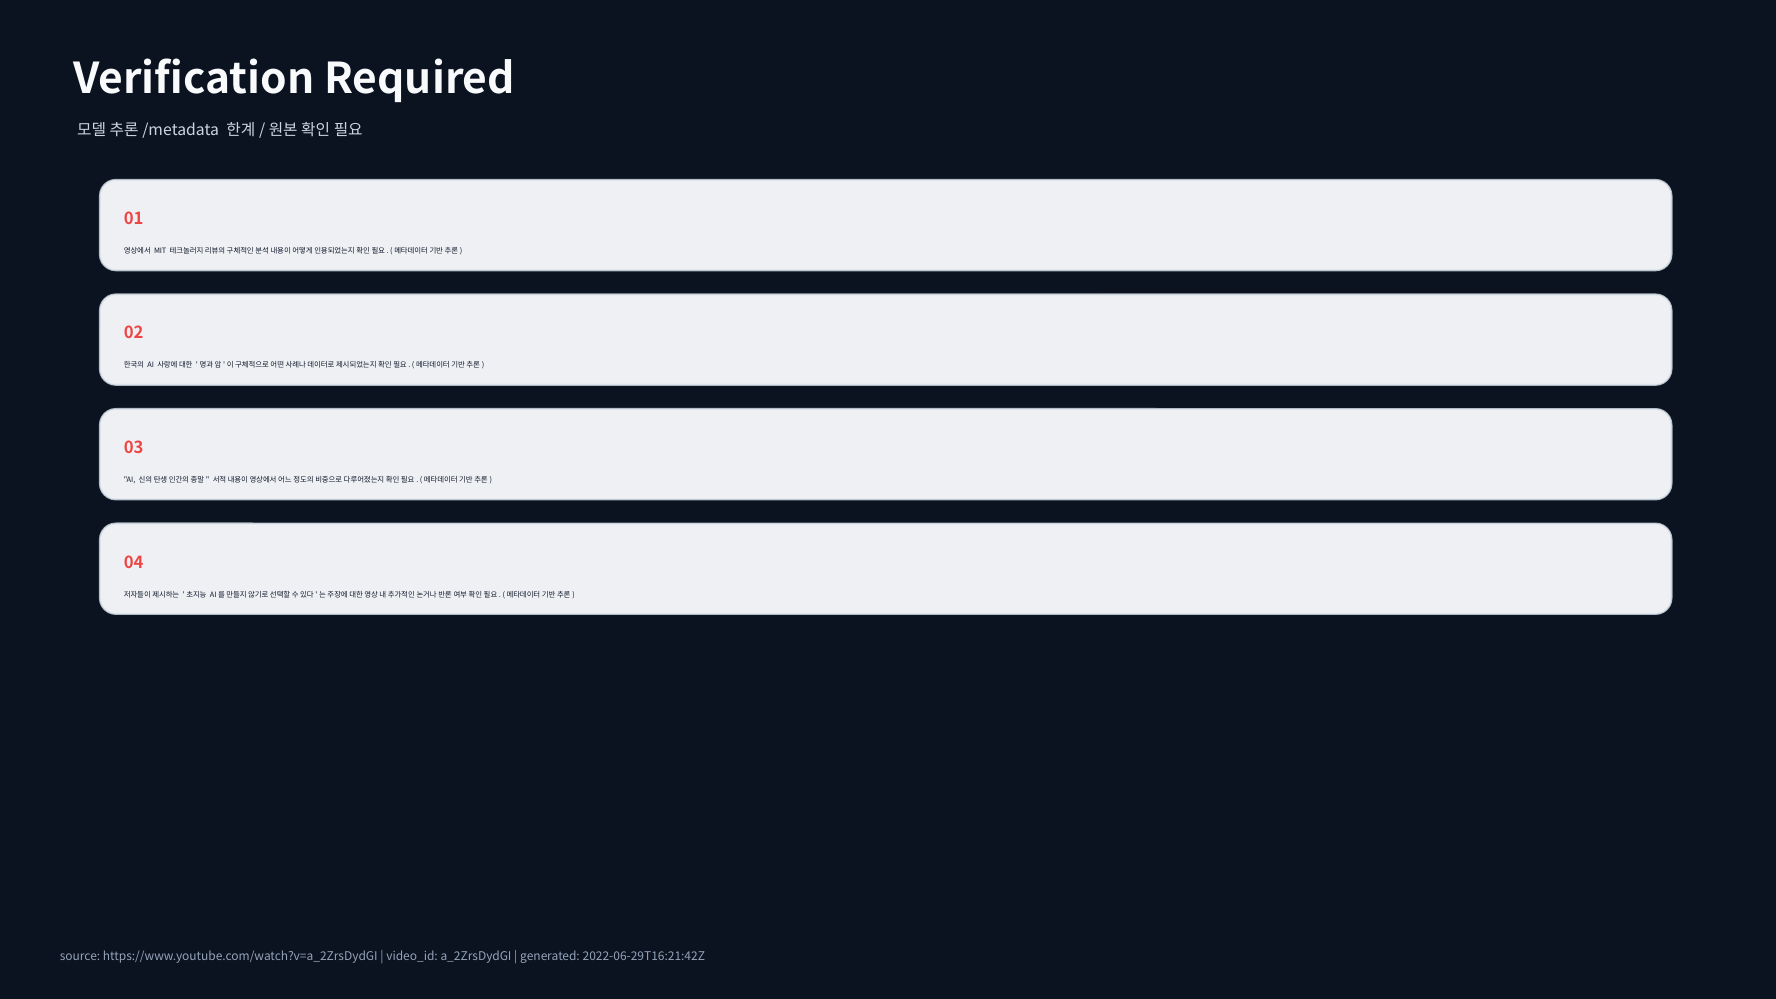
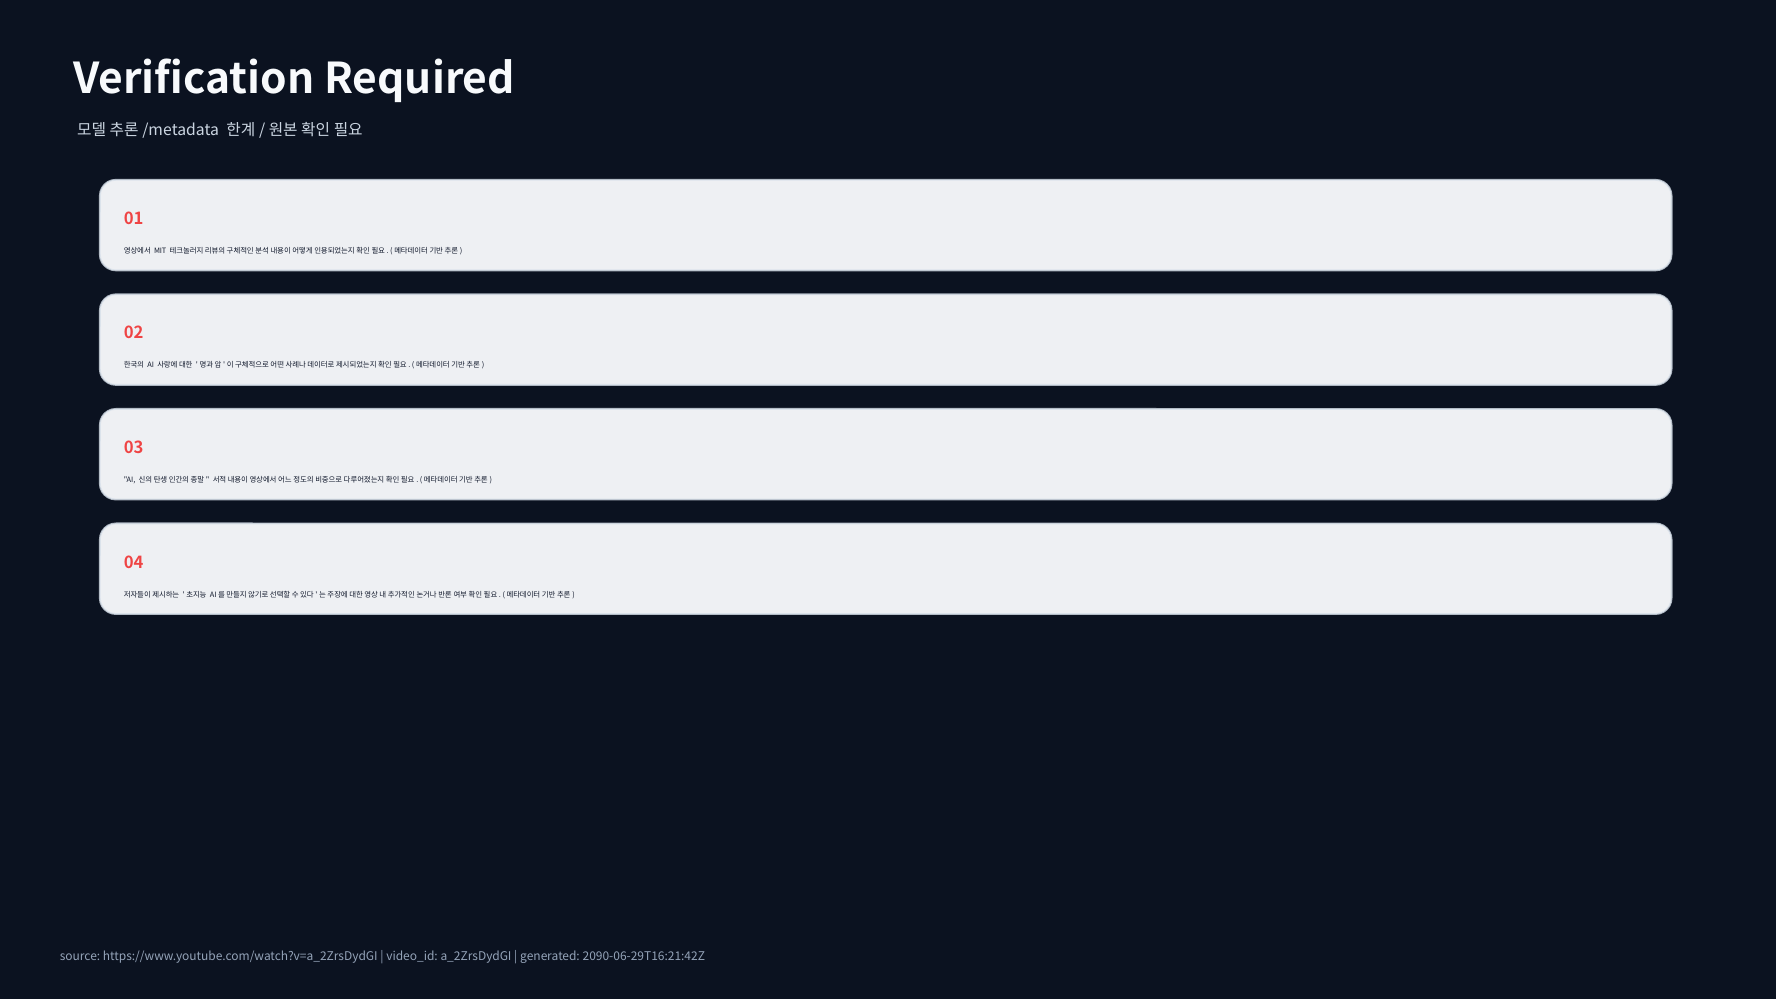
2022-06-29T16:21:42Z: 2022-06-29T16:21:42Z -> 2090-06-29T16:21:42Z (644, 957)
